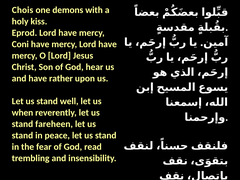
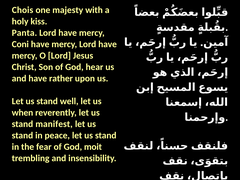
demons: demons -> majesty (68, 10)
Eprod: Eprod -> Panta (24, 33)
fareheen: fareheen -> manifest (54, 124)
read: read -> moit (93, 147)
